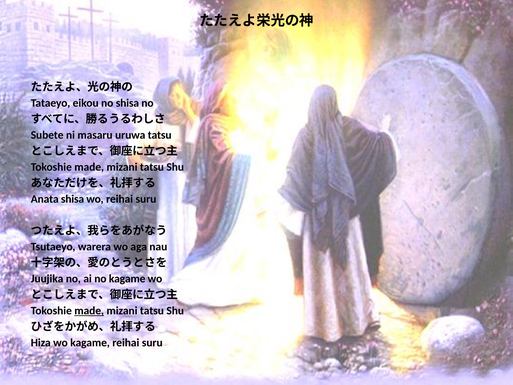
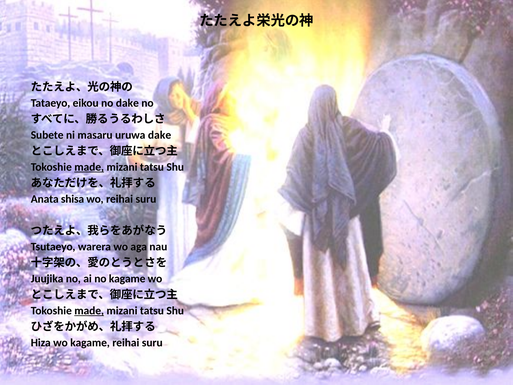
no shisa: shisa -> dake (127, 103)
uruwa tatsu: tatsu -> dake (160, 135)
made underline: none -> present (89, 167)
